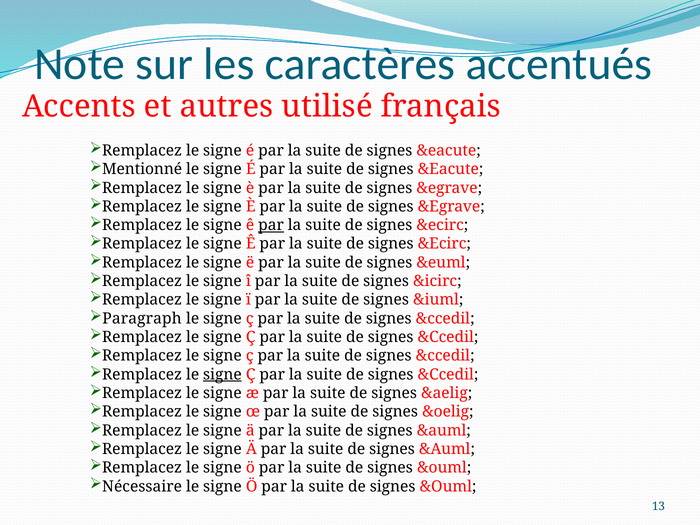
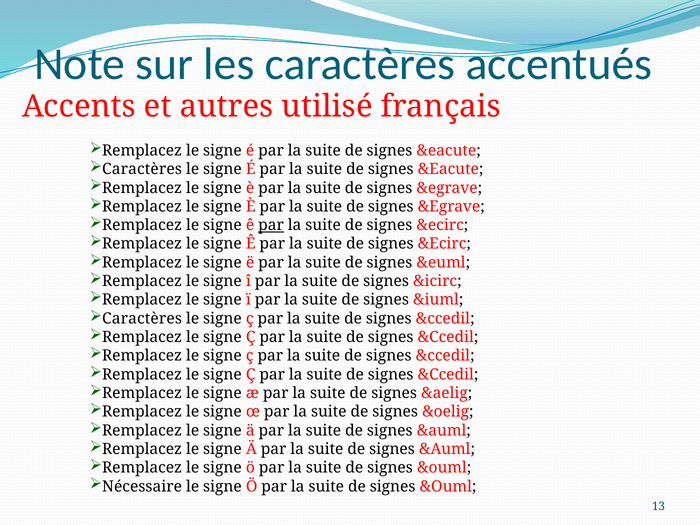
Mentionné: Mentionné -> Caractères (142, 169)
Paragraph: Paragraph -> Caractères (142, 318)
signe underline: present -> none (222, 374)
